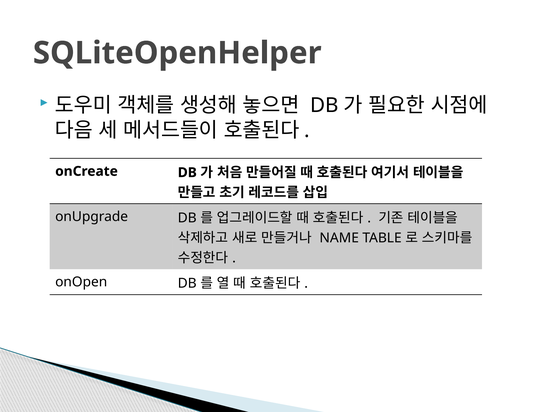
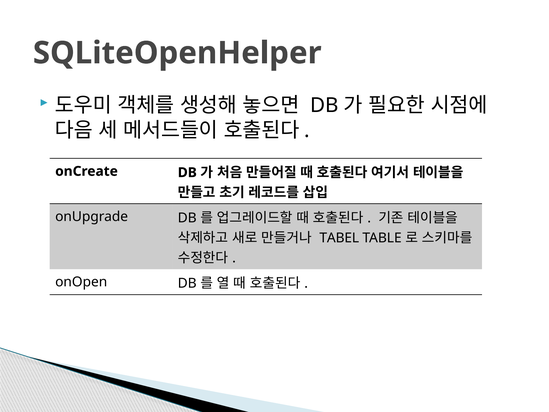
NAME: NAME -> TABEL (339, 238)
